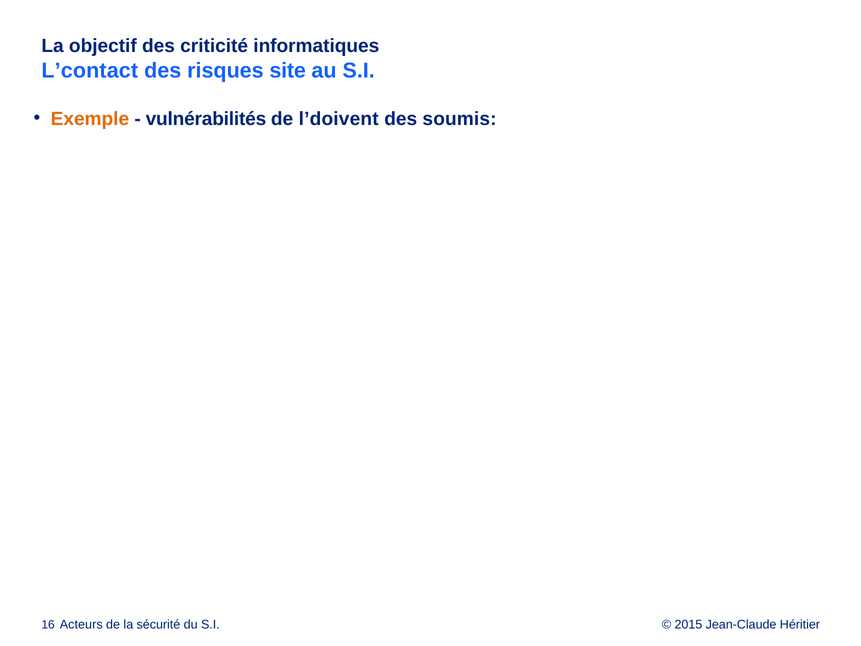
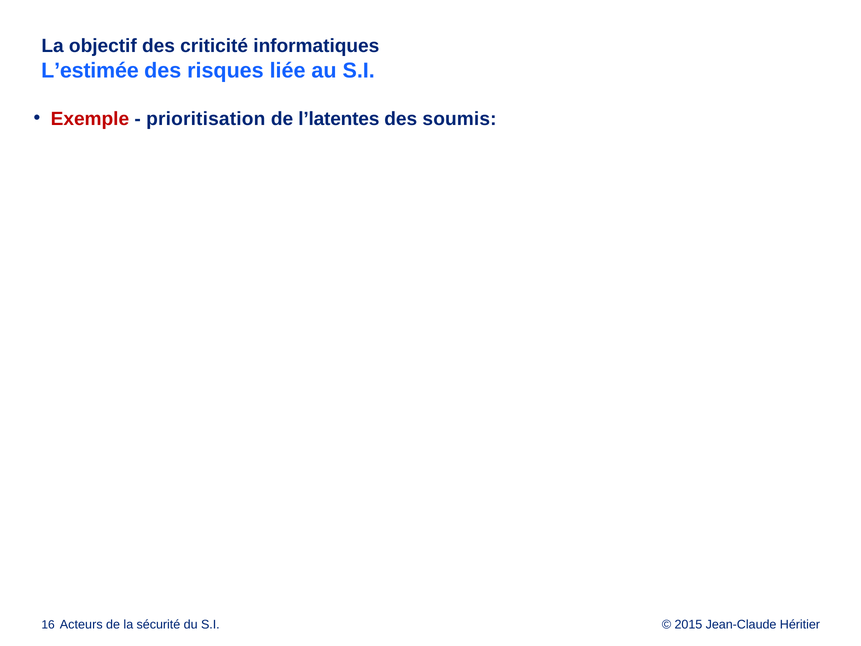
L’contact: L’contact -> L’estimée (90, 70)
site: site -> liée (288, 70)
Exemple colour: orange -> red (90, 119)
vulnérabilités: vulnérabilités -> prioritisation (206, 119)
l’doivent: l’doivent -> l’latentes (339, 119)
